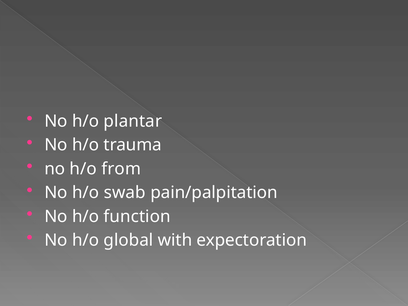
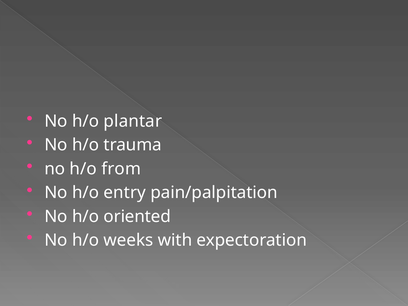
swab: swab -> entry (125, 193)
function: function -> oriented (137, 216)
global: global -> weeks (128, 240)
